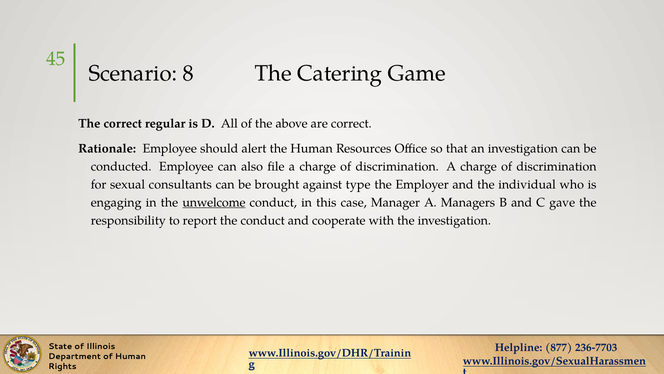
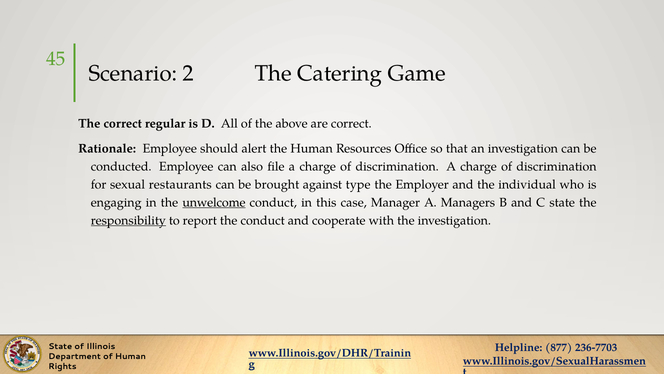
8: 8 -> 2 (188, 74)
consultants: consultants -> restaurants (180, 184)
C gave: gave -> state (562, 202)
responsibility underline: none -> present (128, 220)
